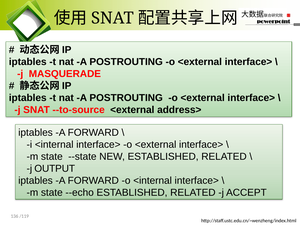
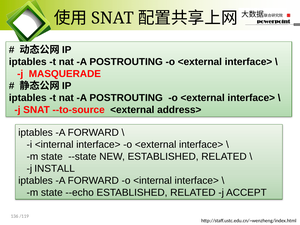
OUTPUT: OUTPUT -> INSTALL (55, 168)
